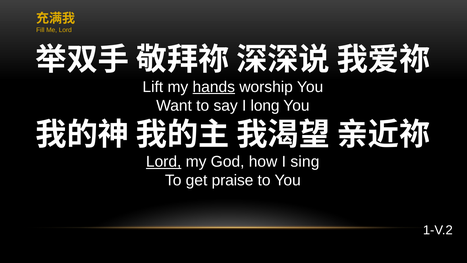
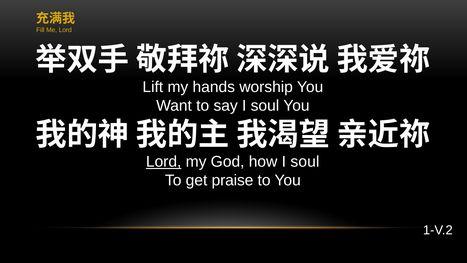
hands underline: present -> none (214, 87)
say I long: long -> soul (265, 105)
how I sing: sing -> soul (305, 162)
